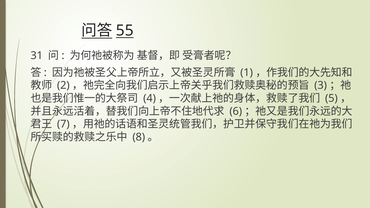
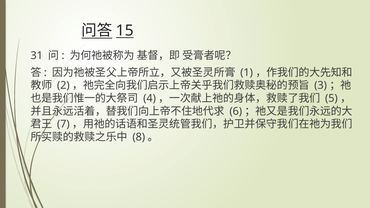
55: 55 -> 15 (125, 31)
